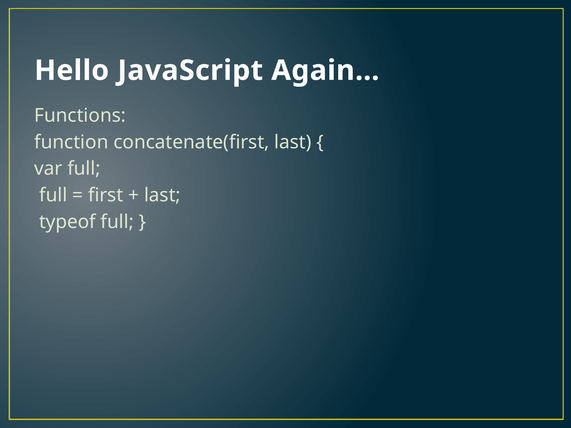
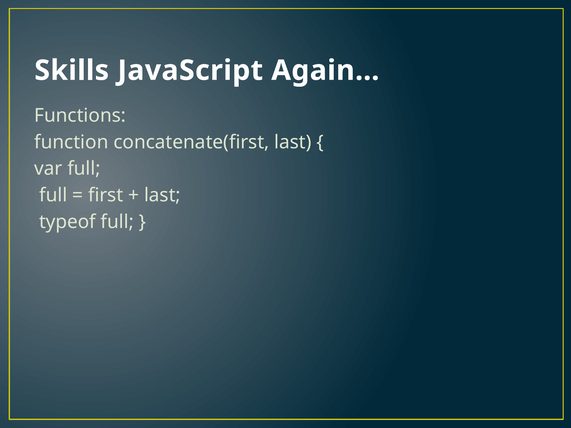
Hello: Hello -> Skills (72, 71)
